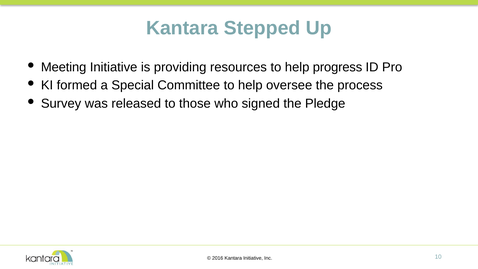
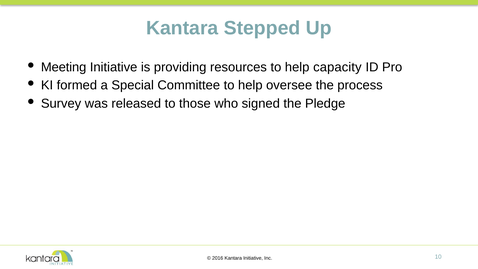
progress: progress -> capacity (337, 67)
